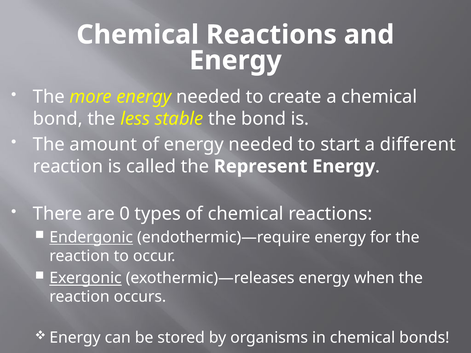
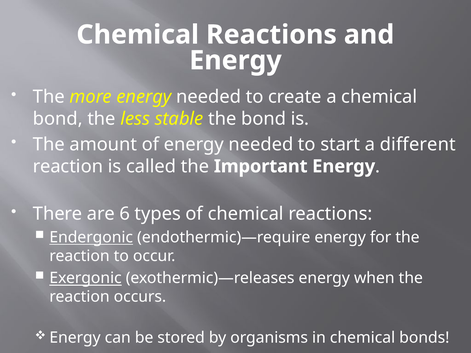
Represent: Represent -> Important (261, 166)
0: 0 -> 6 (125, 214)
